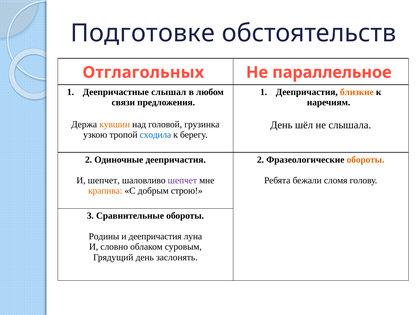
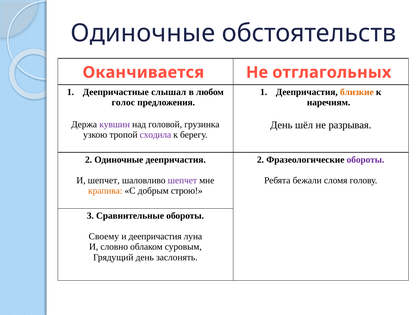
Подготовке: Подготовке -> Одиночные (143, 33)
Отглагольных: Отглагольных -> Оканчивается (143, 72)
параллельное: параллельное -> отглагольных (332, 72)
связи: связи -> голос (123, 102)
кувшин colour: orange -> purple (115, 124)
слышала: слышала -> разрывая (350, 125)
сходила colour: blue -> purple (155, 135)
обороты colour: orange -> purple (366, 160)
Родины: Родины -> Своему (104, 237)
